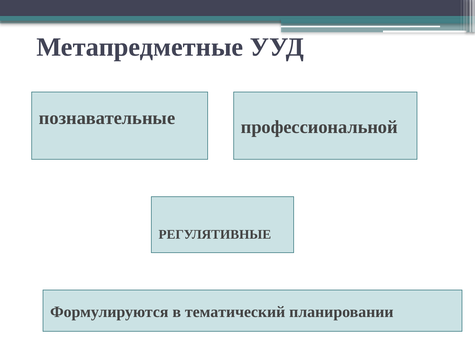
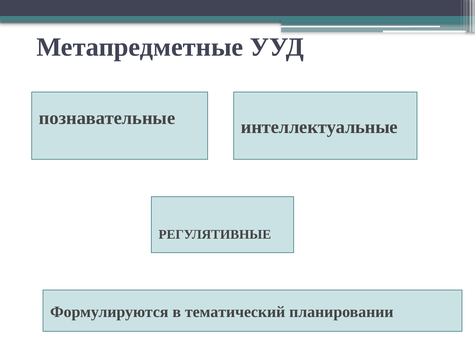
профессиональной: профессиональной -> интеллектуальные (319, 127)
